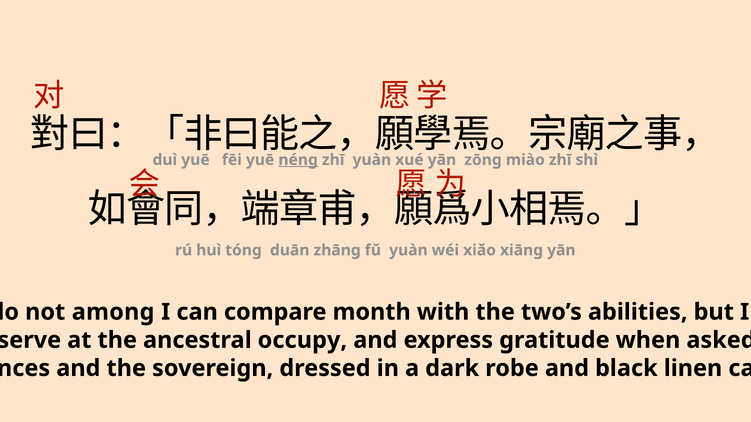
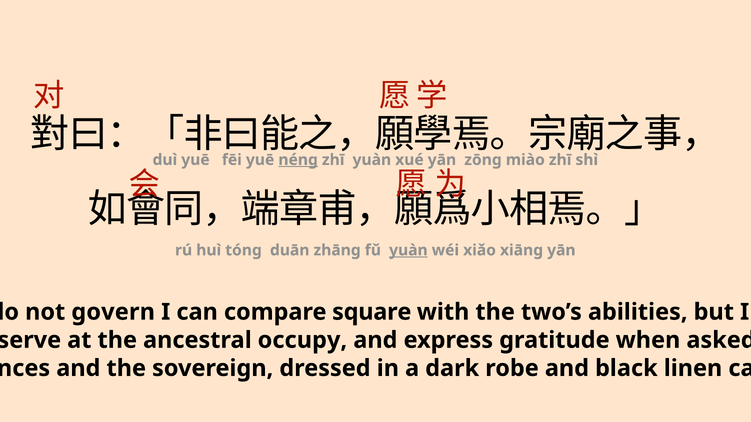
yuàn underline: none -> present (408, 250)
among: among -> govern (113, 312)
month: month -> square (372, 312)
